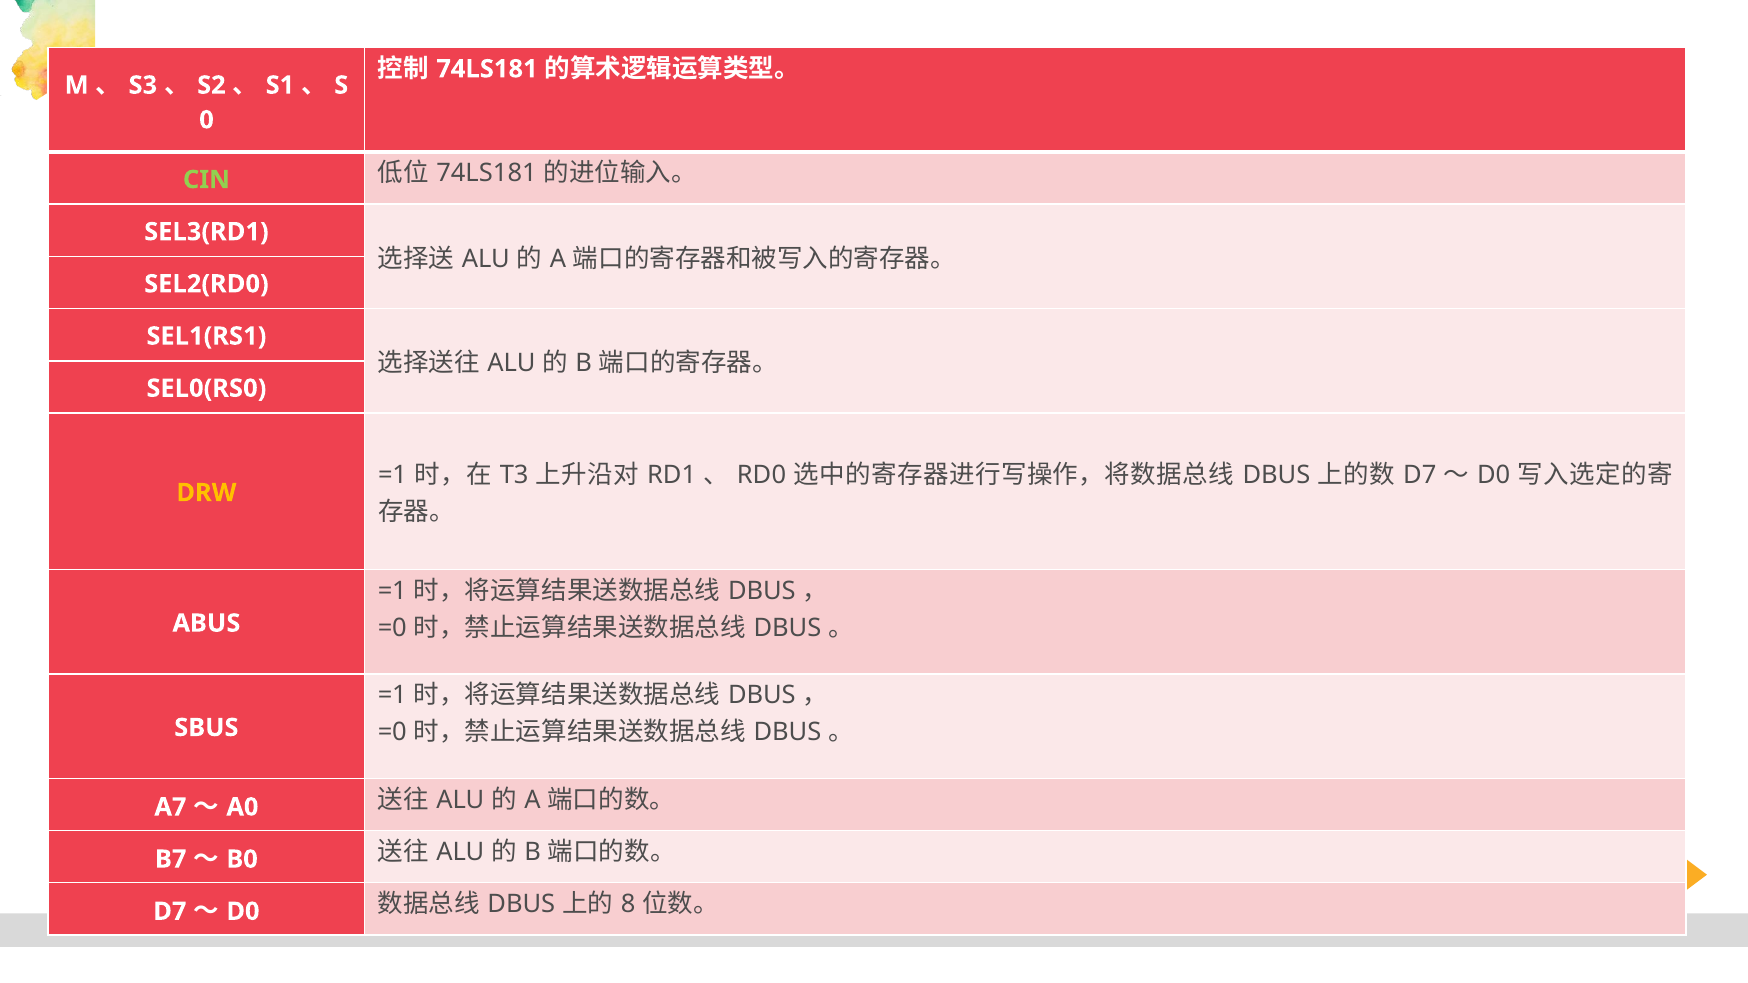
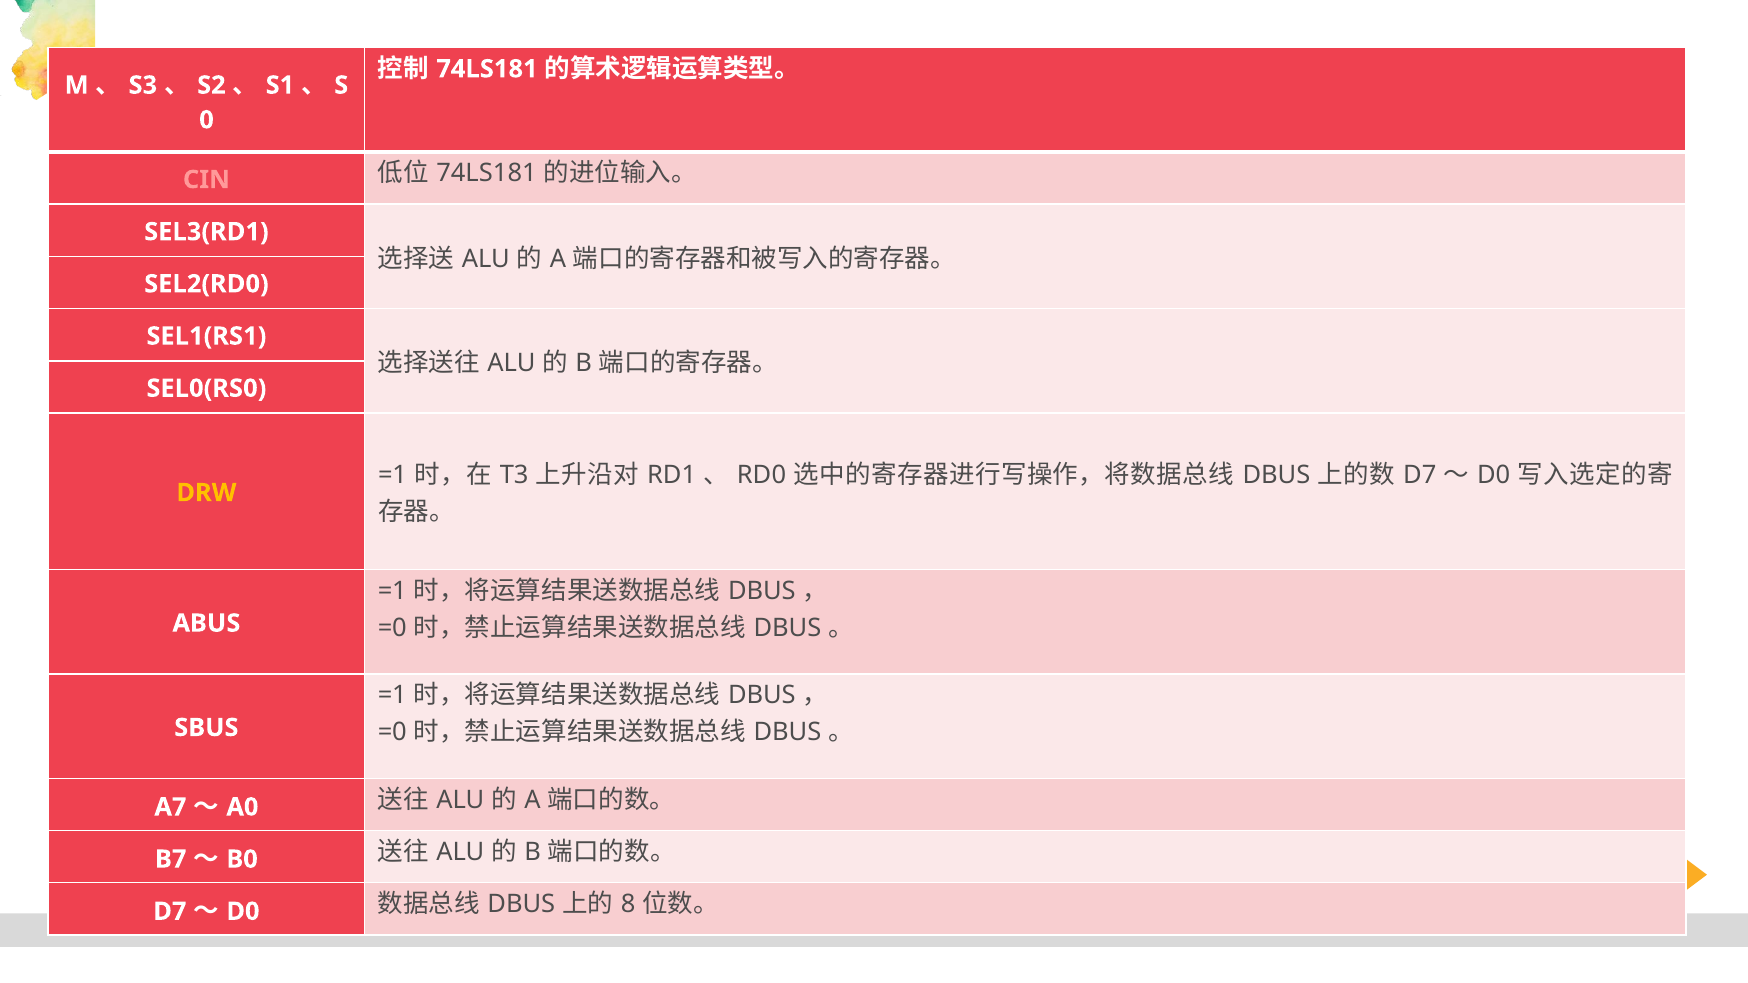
CIN colour: light green -> pink (206, 180)
